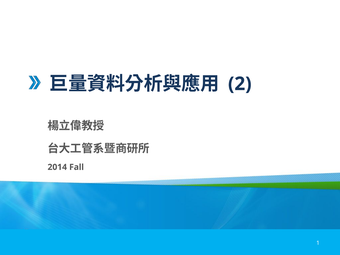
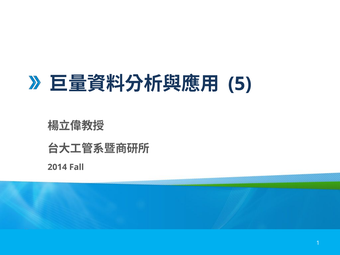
2: 2 -> 5 (240, 84)
